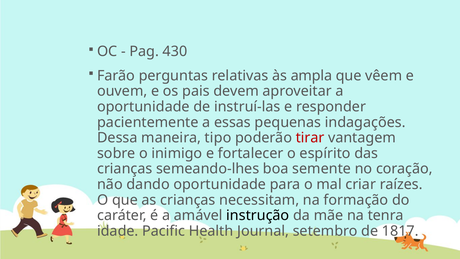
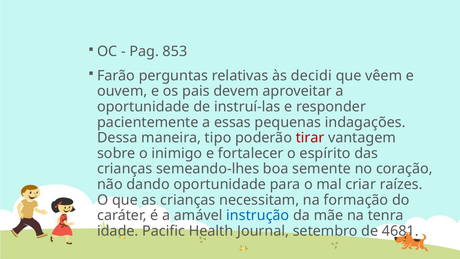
430: 430 -> 853 (175, 51)
ampla: ampla -> decidi (311, 76)
instrução colour: black -> blue (258, 215)
1817: 1817 -> 4681 (400, 231)
